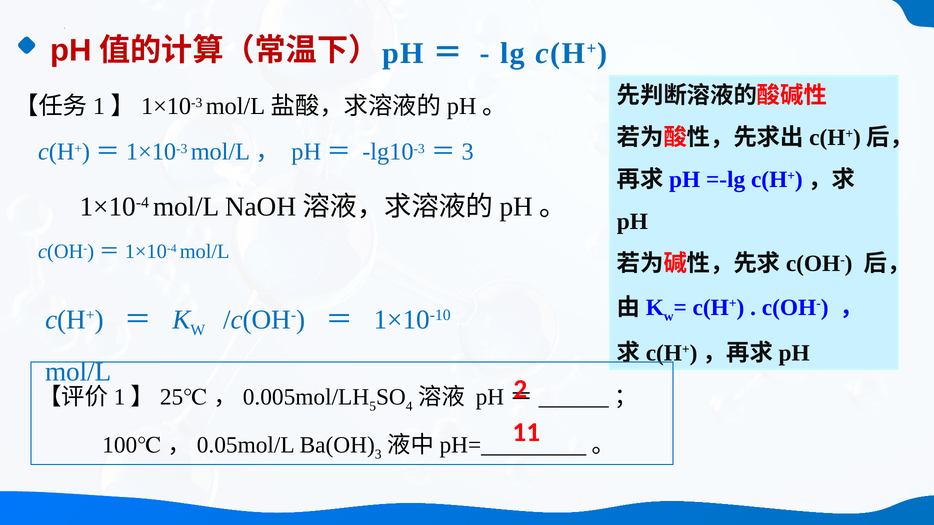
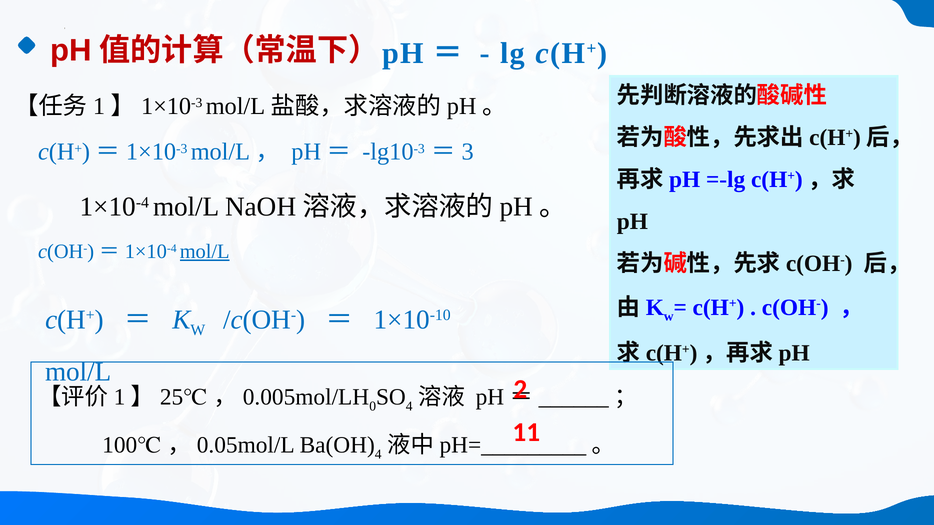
mol/L underline: none -> present (205, 252)
5: 5 -> 0 (373, 407)
3: 3 -> 4 (378, 454)
